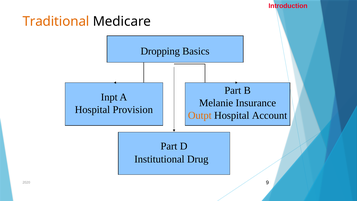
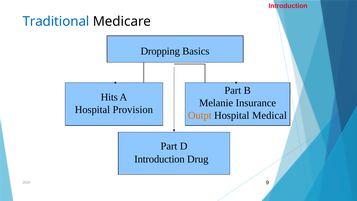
Traditional colour: orange -> blue (56, 21)
Inpt: Inpt -> Hits (109, 97)
Account: Account -> Medical (269, 115)
Institutional: Institutional -> Introduction (159, 159)
